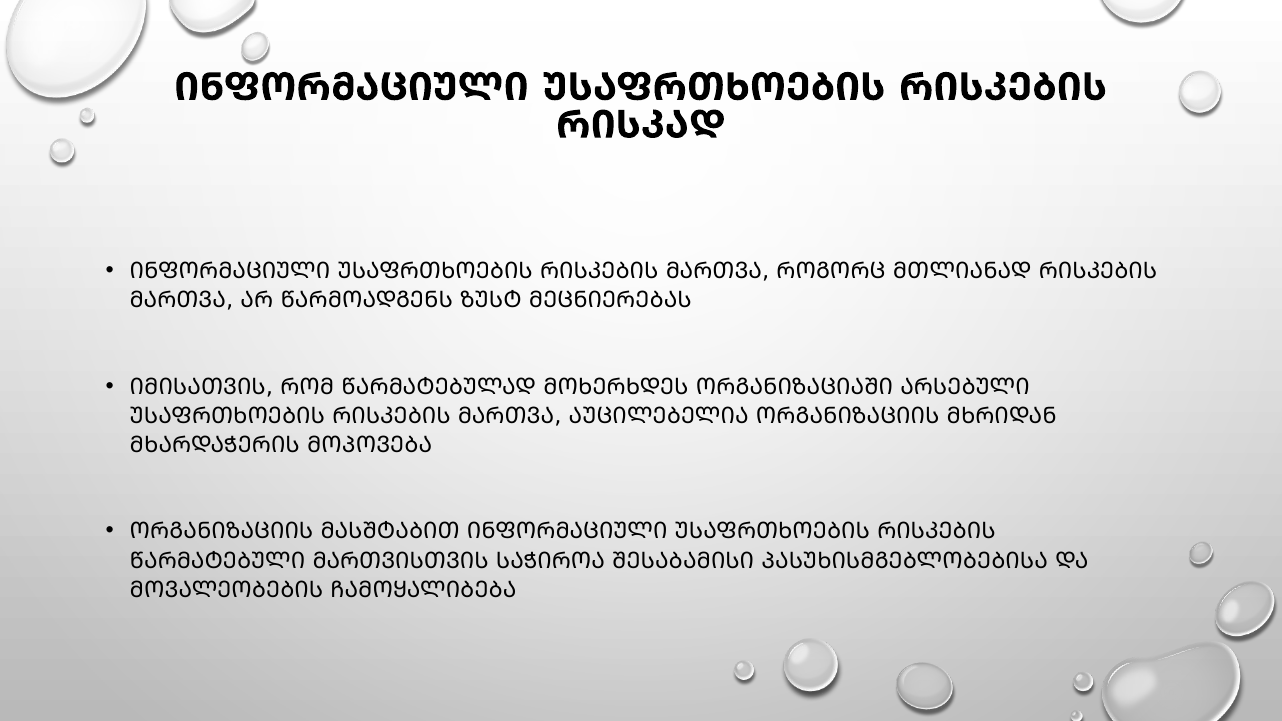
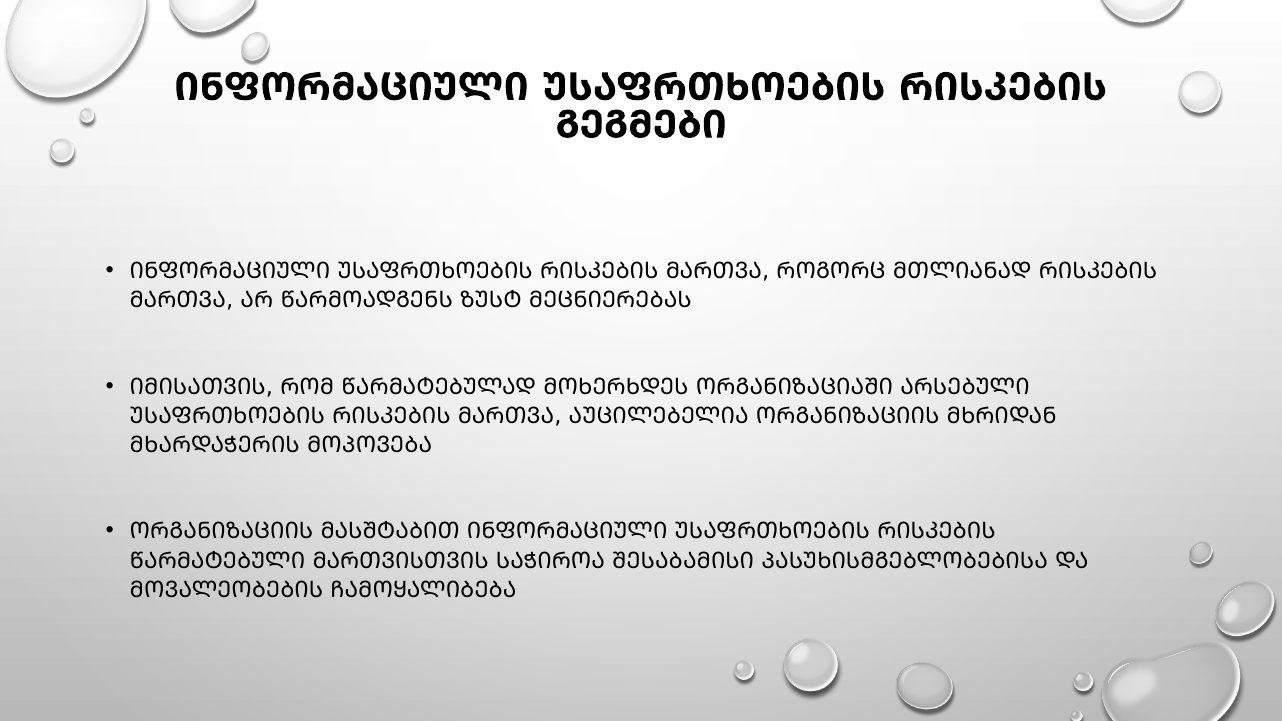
ᲠᲘᲡᲙᲐᲓ: ᲠᲘᲡᲙᲐᲓ -> ᲒᲔᲒᲛᲔᲑᲘ (641, 125)
